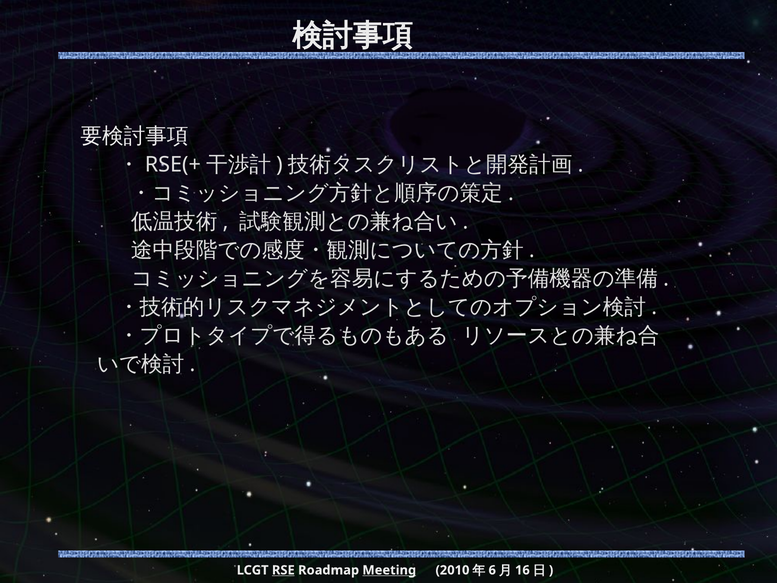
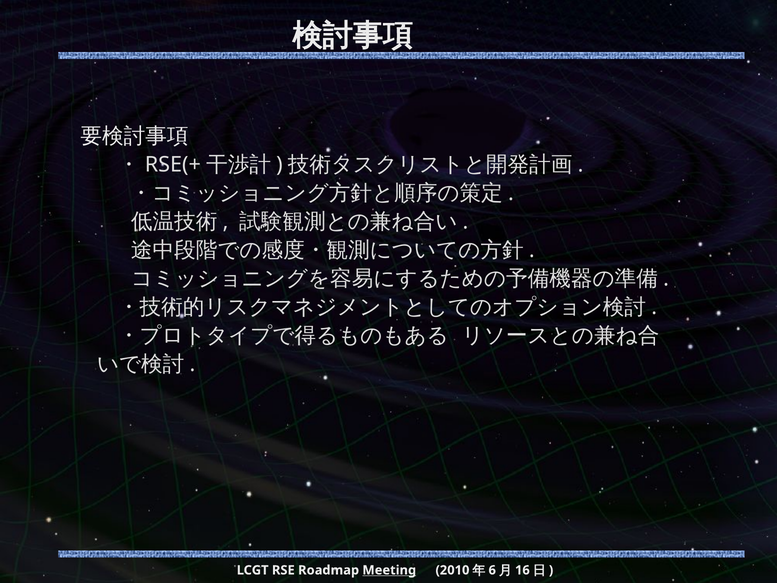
RSE underline: present -> none (283, 570)
